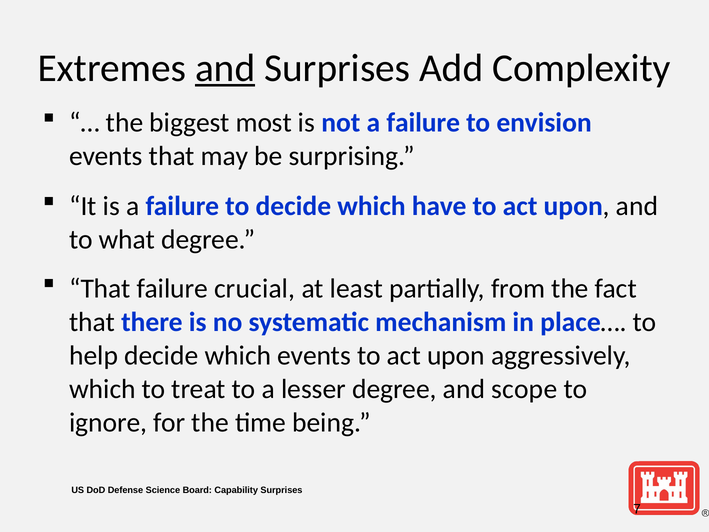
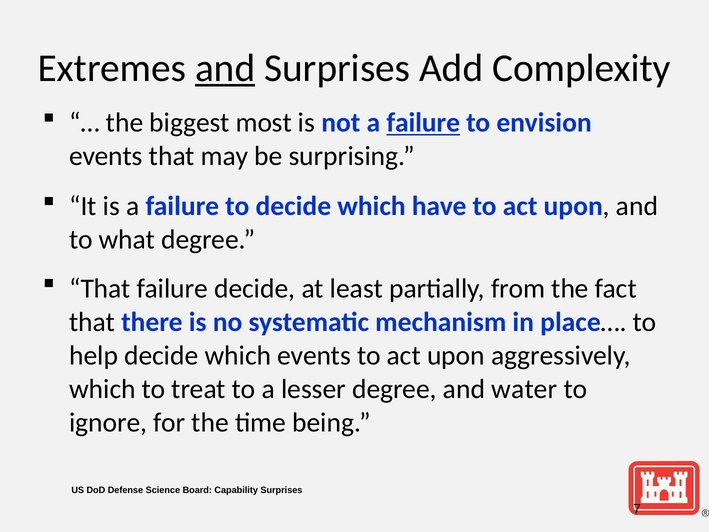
failure underline: none -> present (423, 123)
failure crucial: crucial -> decide (255, 288)
scope: scope -> water (524, 389)
